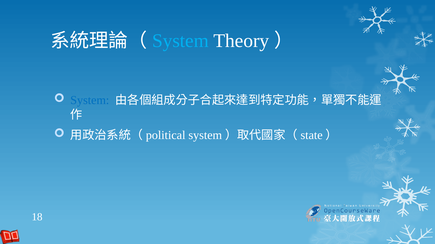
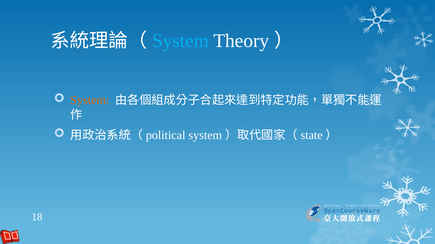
System colour: blue -> orange (90, 100)
